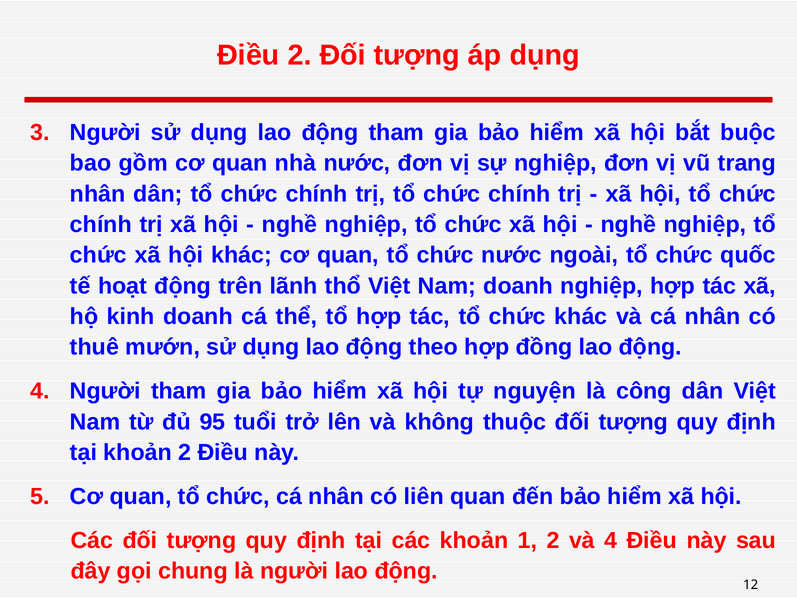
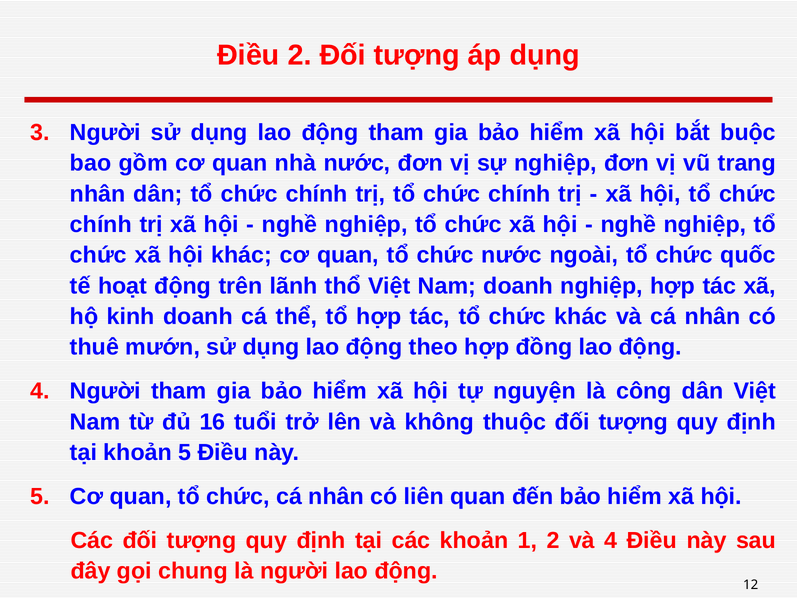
95: 95 -> 16 (212, 422)
khoản 2: 2 -> 5 (185, 452)
